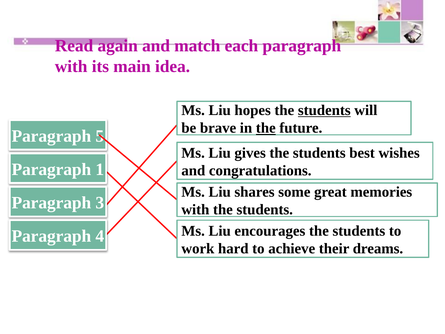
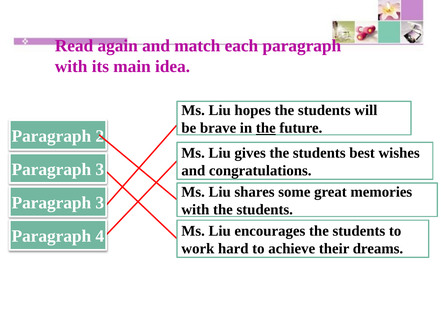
students underline: present -> none (324, 110)
5: 5 -> 2 (100, 136)
1: 1 -> 3 (100, 169)
